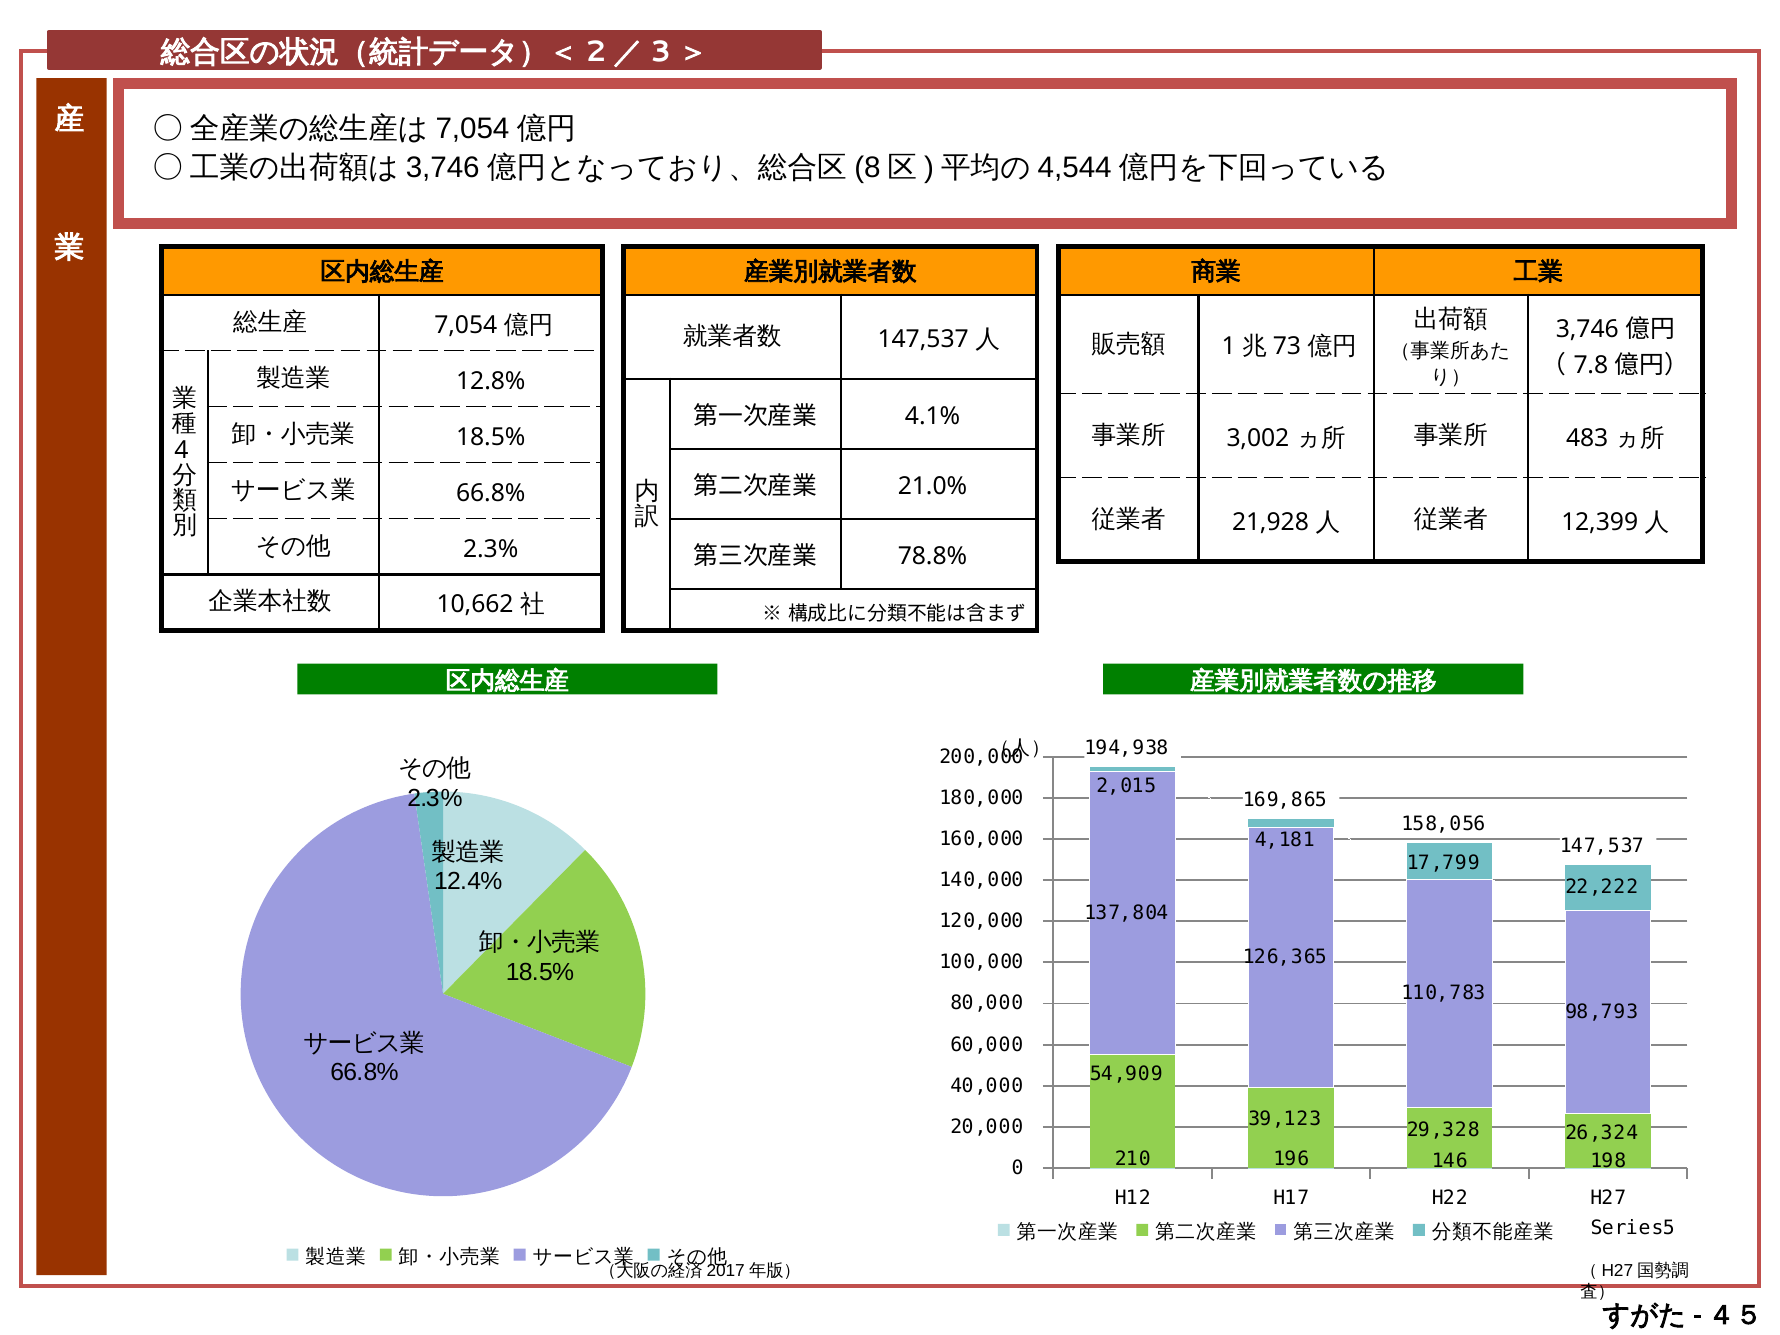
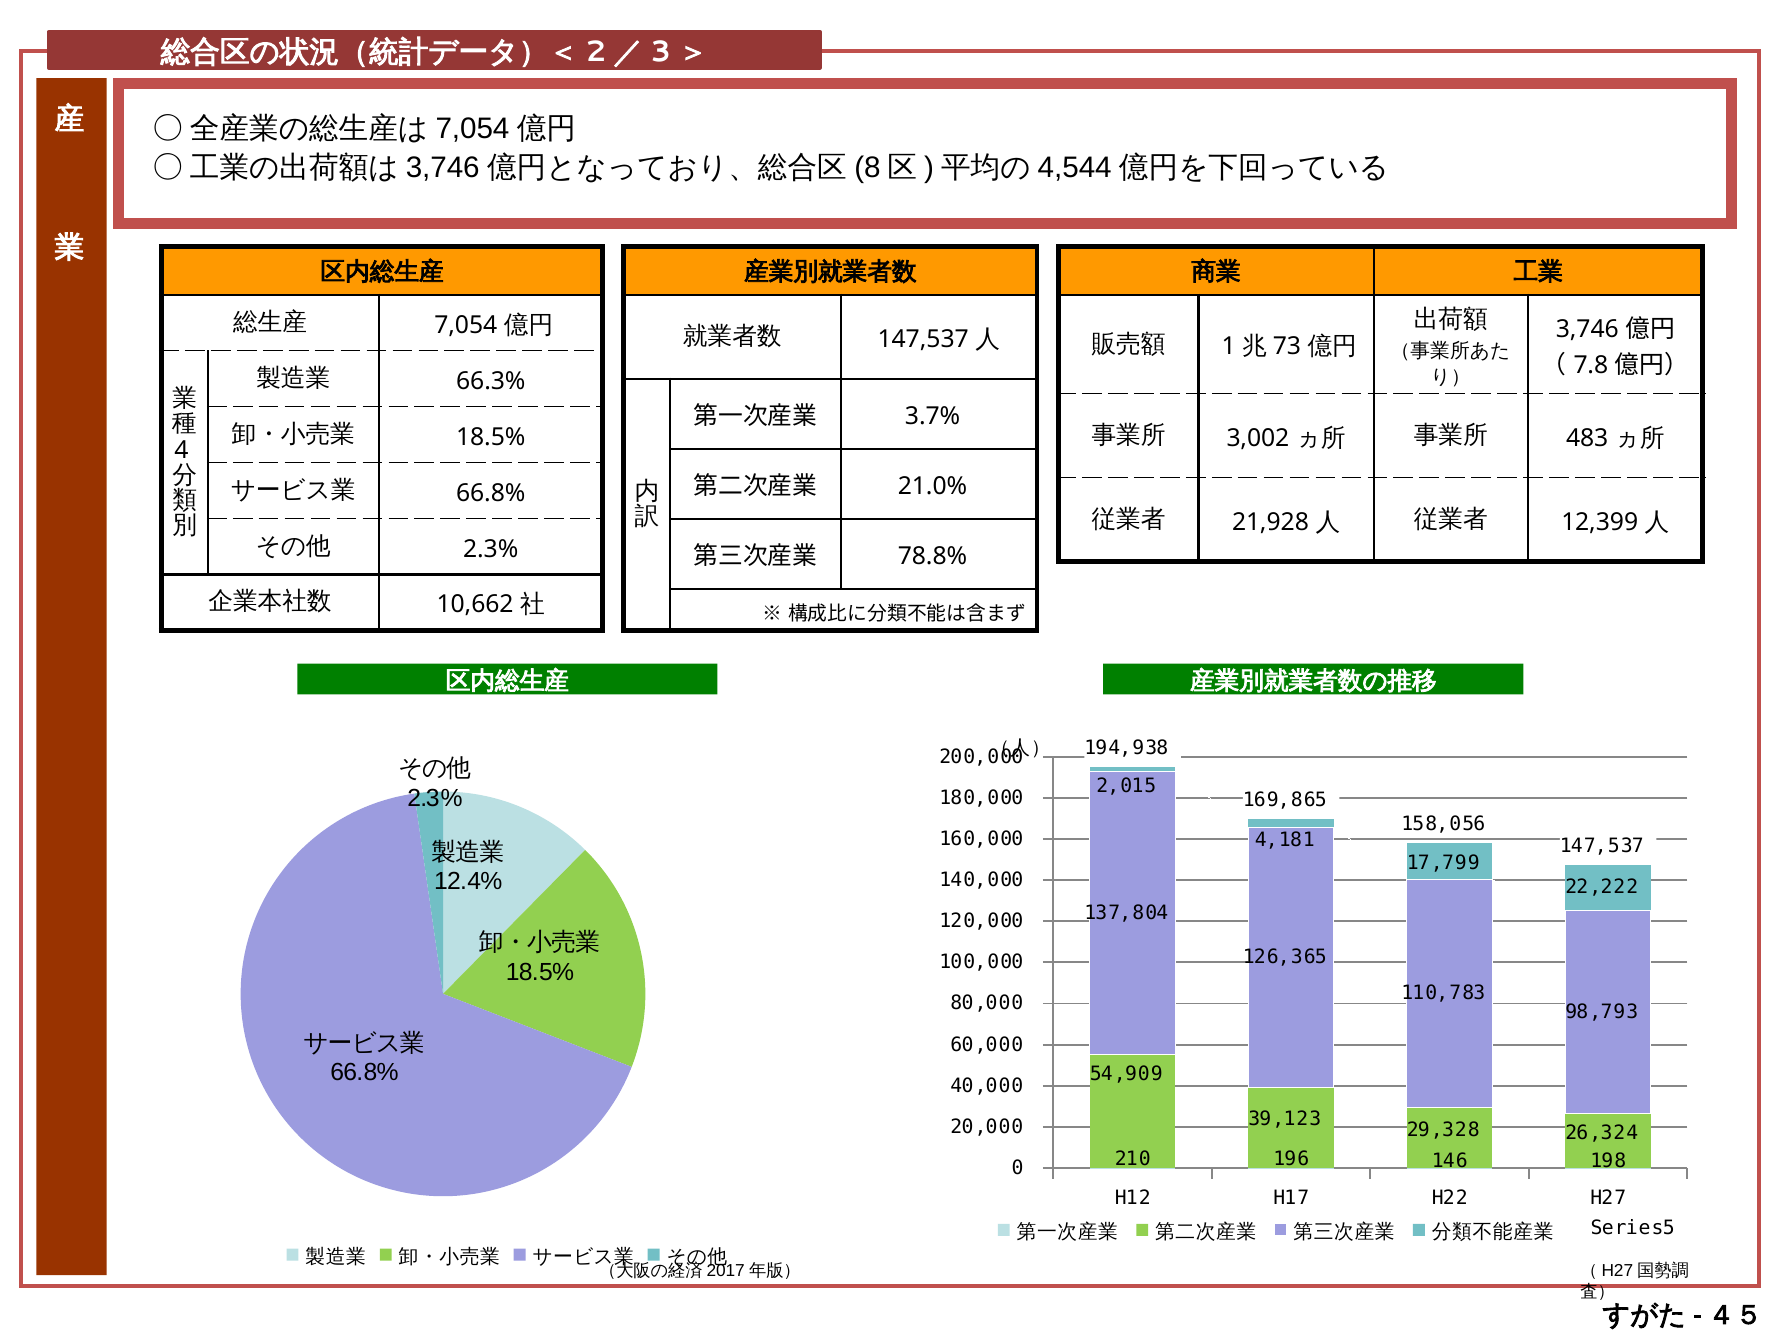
12.8%: 12.8% -> 66.3% (491, 381)
4.1%: 4.1% -> 3.7% (933, 416)
